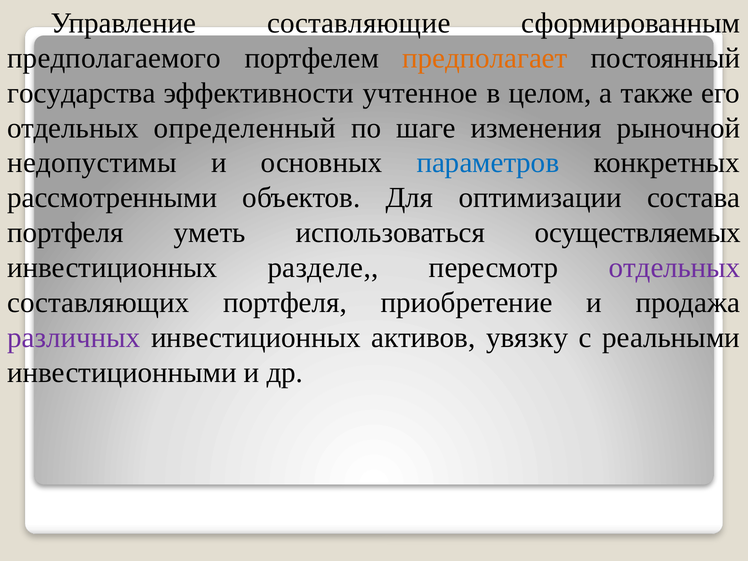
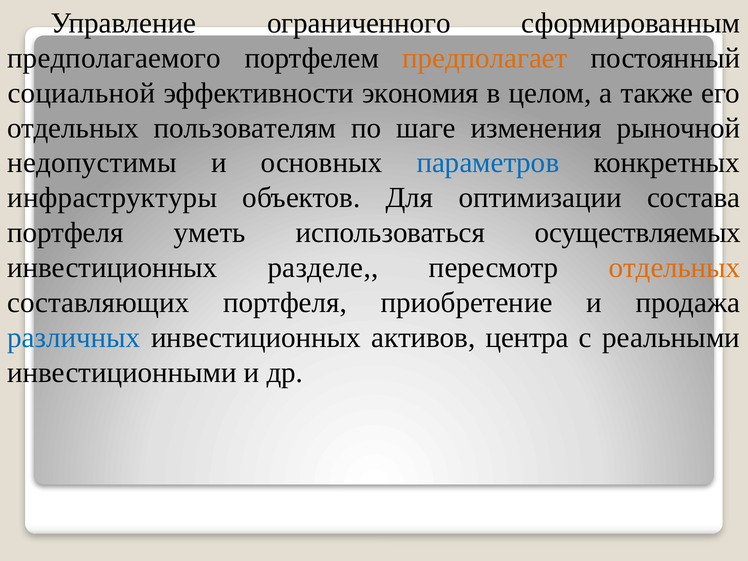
составляющие: составляющие -> ограниченного (359, 23)
государства: государства -> социальной (81, 93)
учтенное: учтенное -> экономия (420, 93)
определенный: определенный -> пользователям (245, 128)
рассмотренными: рассмотренными -> инфраструктуры (112, 198)
отдельных colour: purple -> orange (675, 268)
различных colour: purple -> blue (74, 337)
увязку: увязку -> центра (527, 337)
